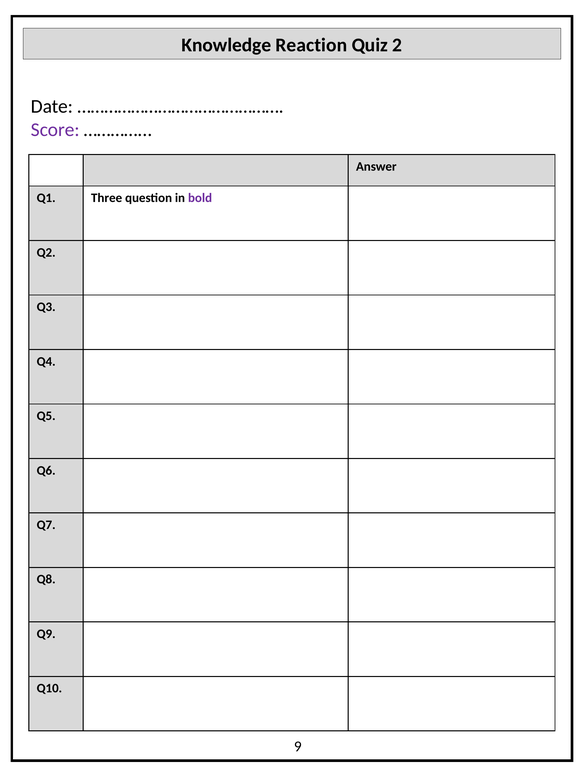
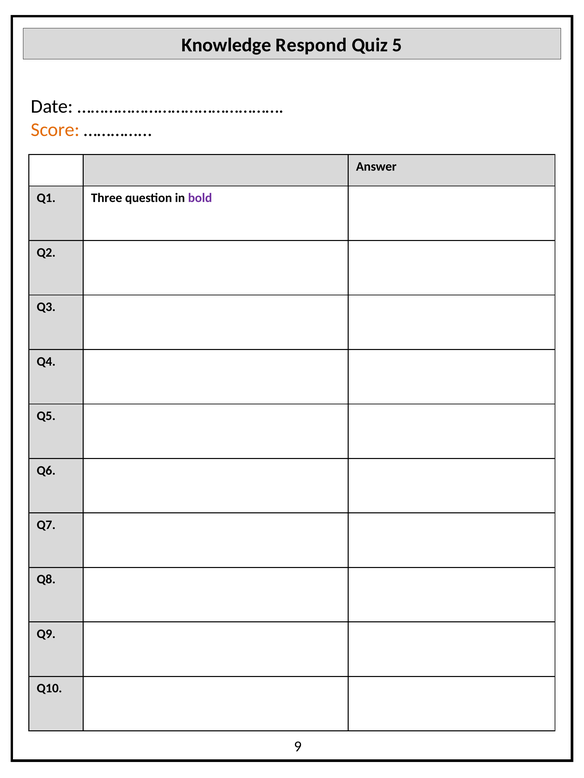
Reaction: Reaction -> Respond (311, 45)
2: 2 -> 5 (397, 45)
Score colour: purple -> orange (55, 130)
